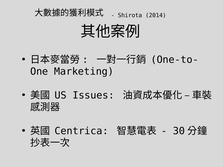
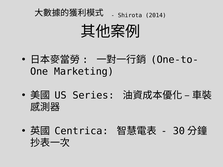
Issues: Issues -> Series (93, 95)
